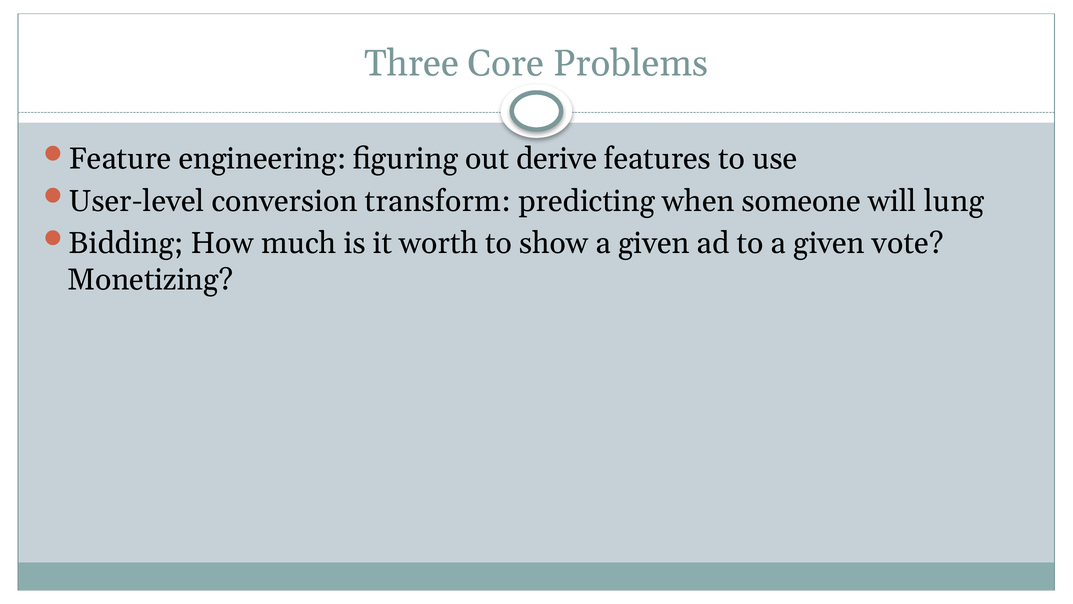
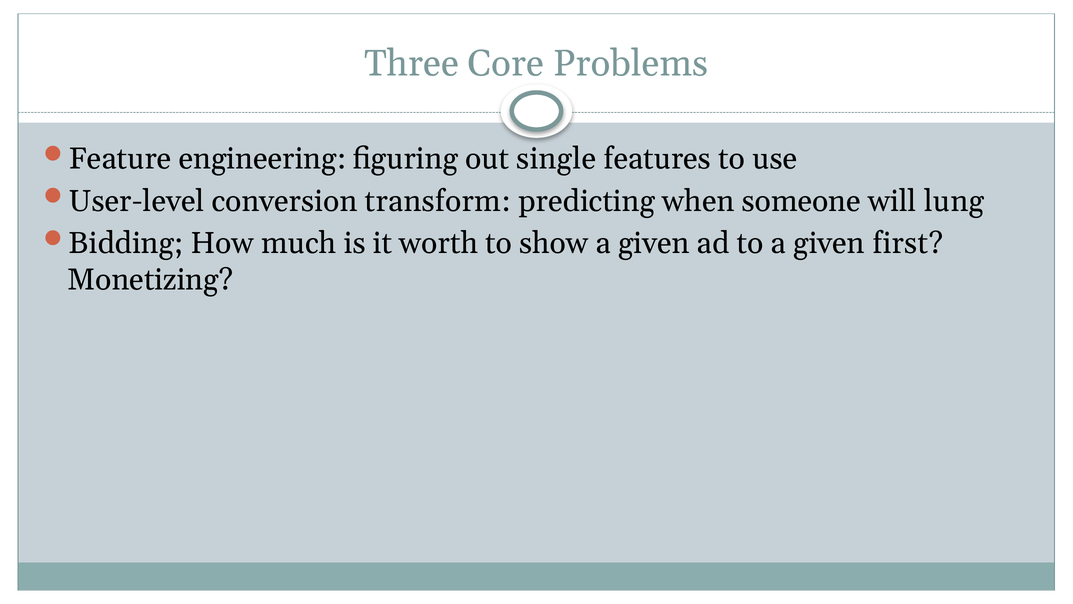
derive: derive -> single (556, 159)
vote: vote -> first (908, 243)
